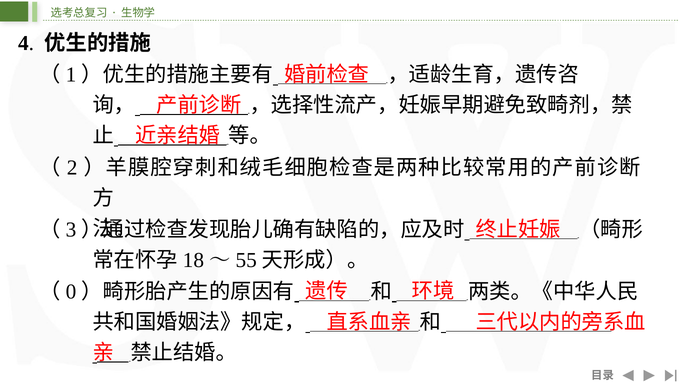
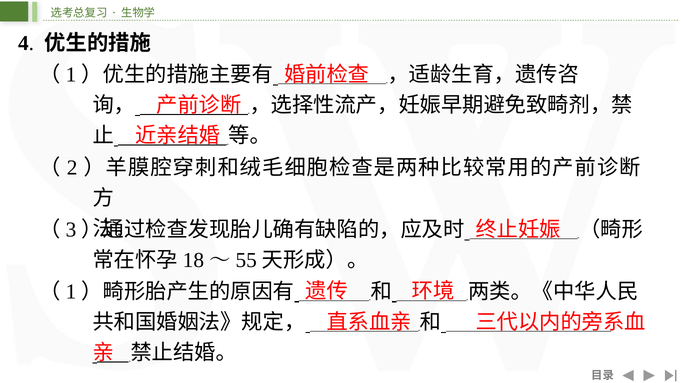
0: 0 -> 1 (71, 292)
